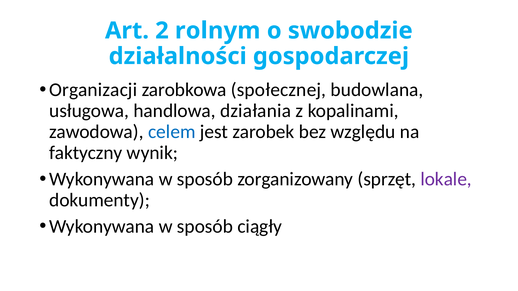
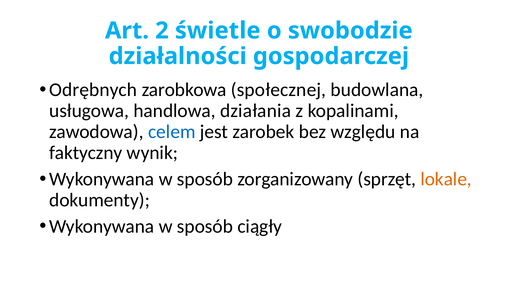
rolnym: rolnym -> świetle (218, 31)
Organizacji: Organizacji -> Odrębnych (93, 90)
lokale colour: purple -> orange (446, 179)
